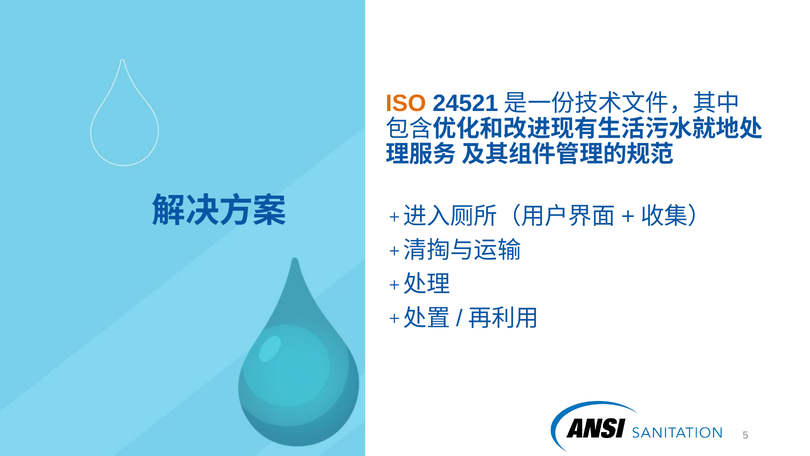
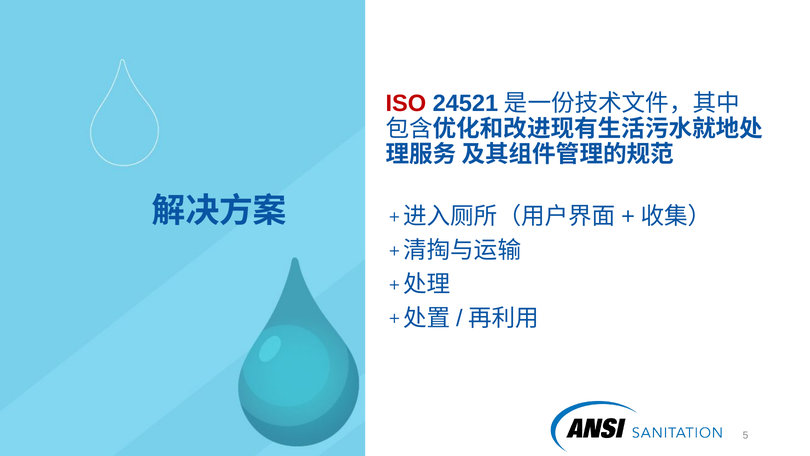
ISO colour: orange -> red (406, 103)
